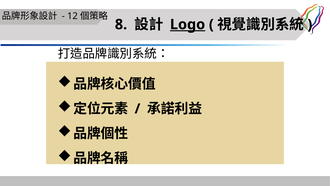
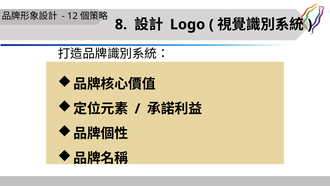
Logo underline: present -> none (188, 24)
